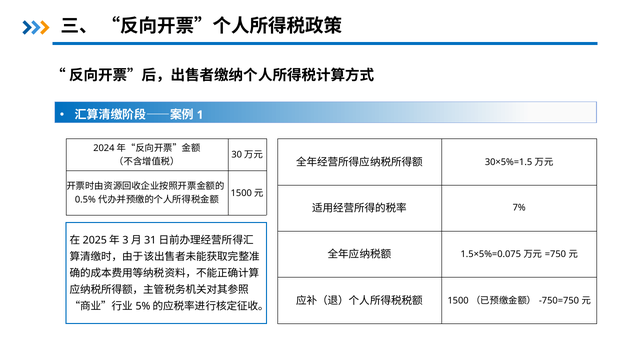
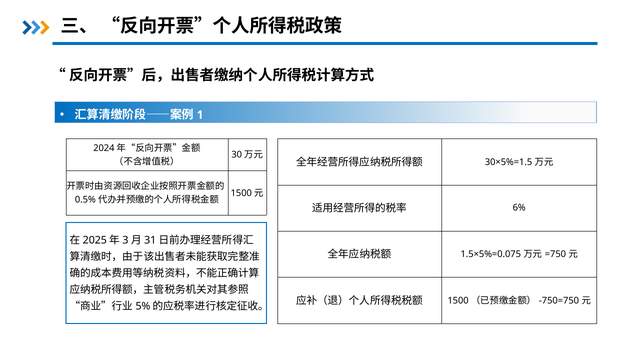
7%: 7% -> 6% (519, 208)
